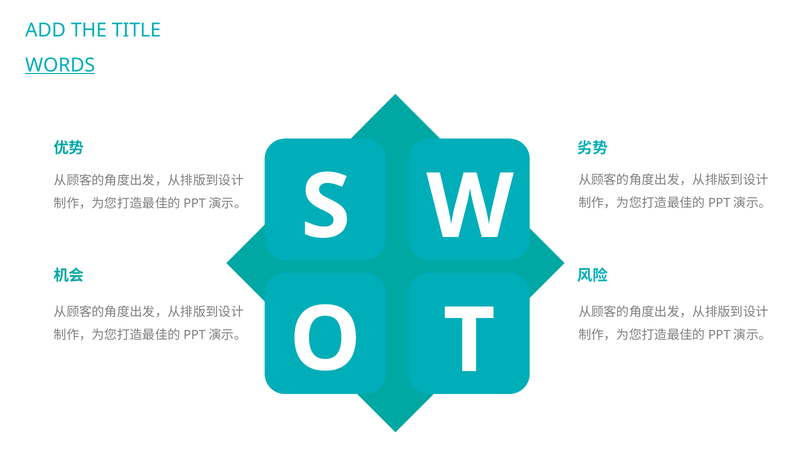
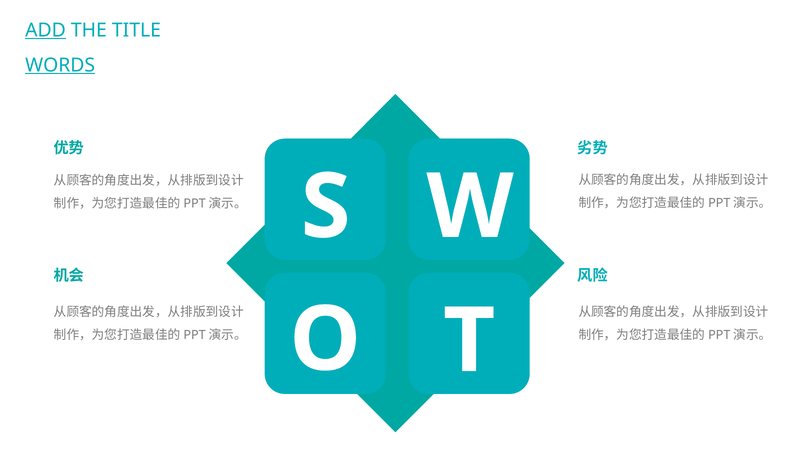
ADD underline: none -> present (46, 30)
